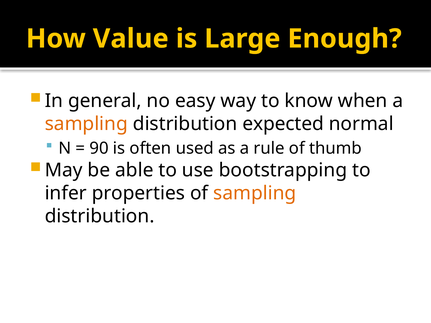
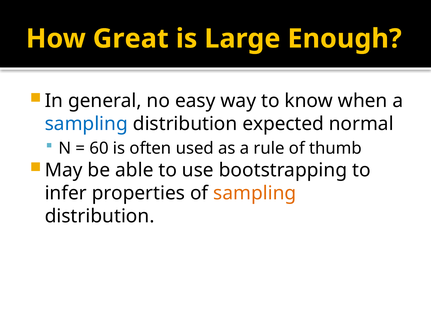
Value: Value -> Great (131, 39)
sampling colour: orange -> blue (86, 124)
90: 90 -> 60 (99, 149)
